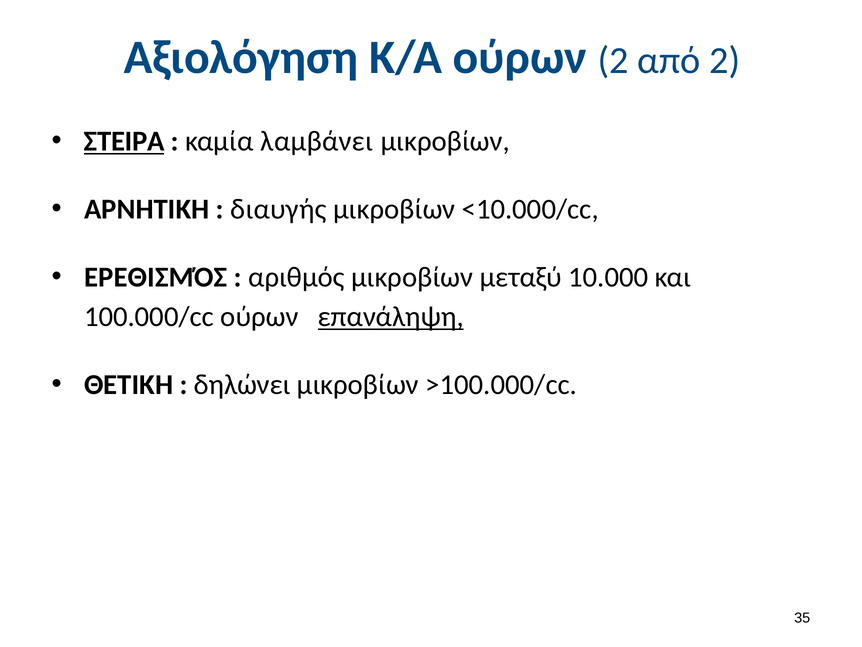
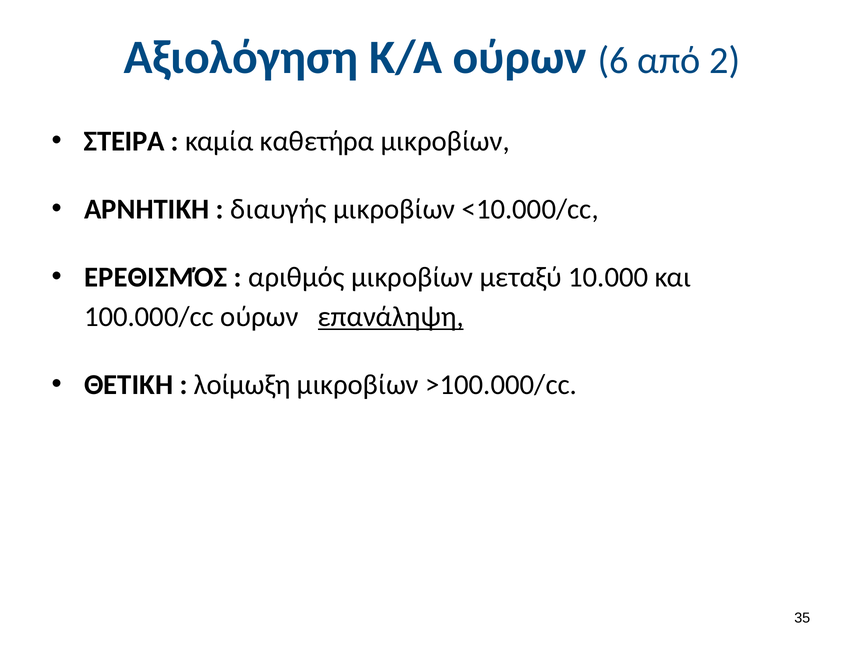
ούρων 2: 2 -> 6 (613, 60)
ΣΤΕΙΡΑ underline: present -> none (124, 141)
λαμβάνει: λαμβάνει -> καθετήρα (317, 141)
δηλώνει: δηλώνει -> λοίμωξη (242, 385)
